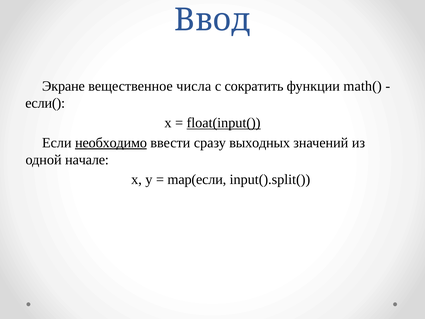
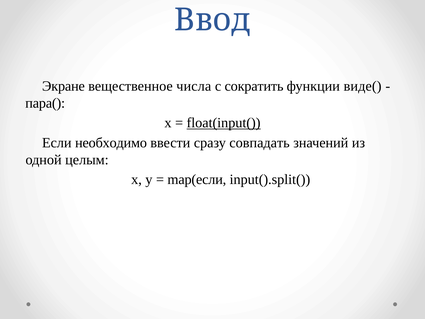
math(: math( -> виде( (363, 86)
если(: если( -> пара( (45, 103)
необходимо underline: present -> none (111, 143)
выходных: выходных -> совпадать (260, 143)
начале: начале -> целым (87, 160)
